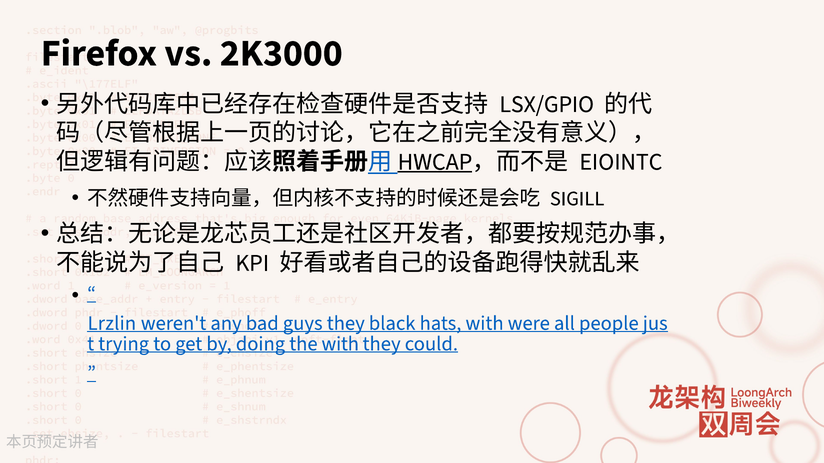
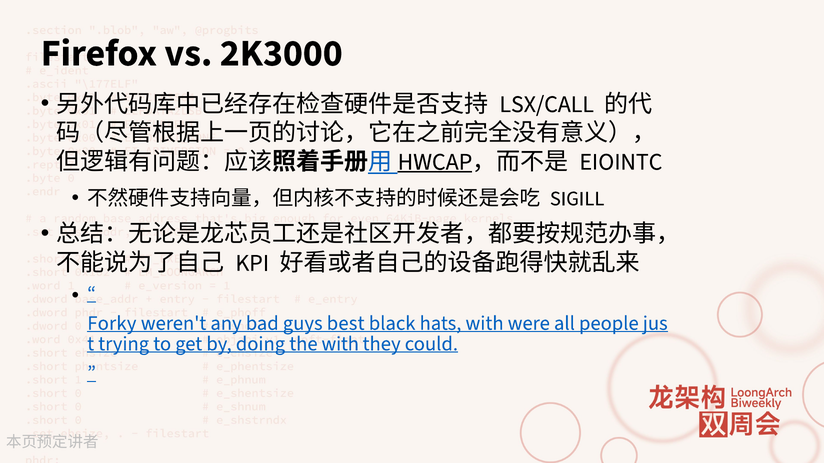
LSX/GPIO: LSX/GPIO -> LSX/CALL (547, 104)
Lrzlin: Lrzlin -> Forky (112, 323)
guys they: they -> best (346, 323)
